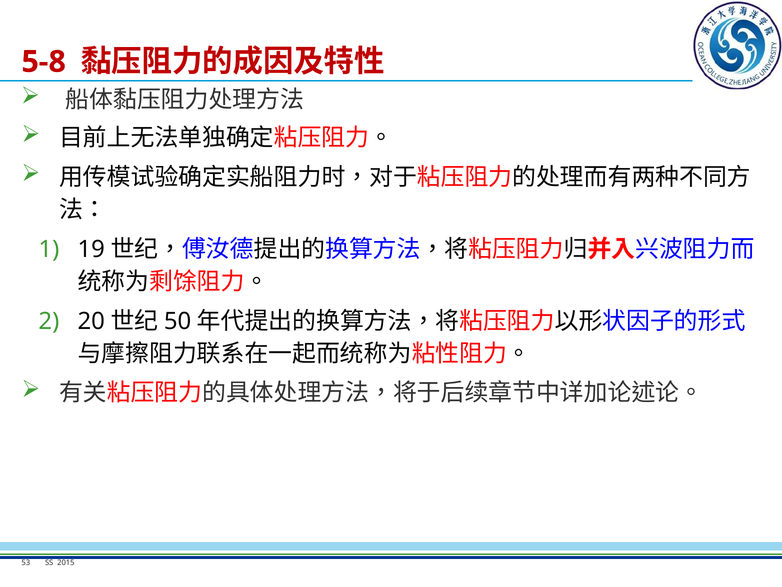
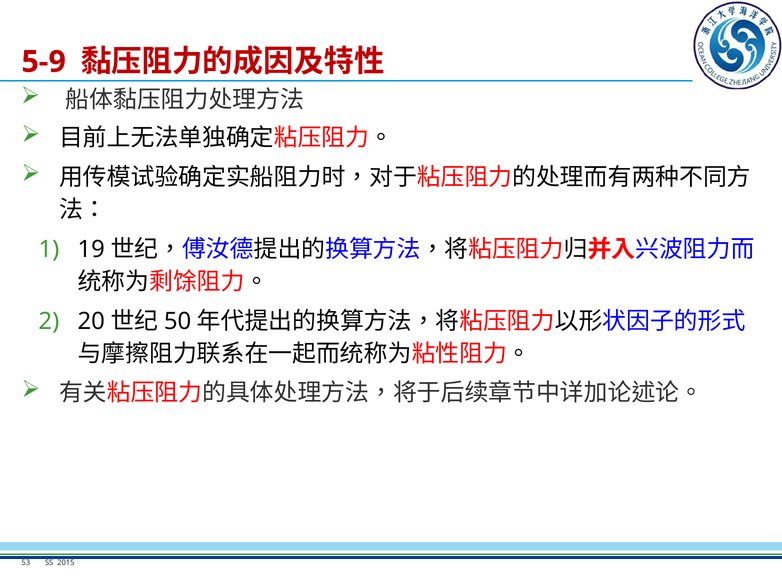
5-8: 5-8 -> 5-9 (44, 62)
